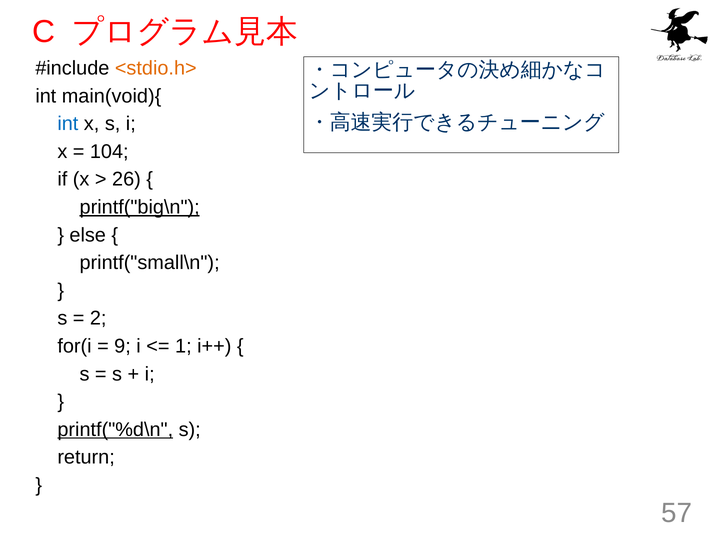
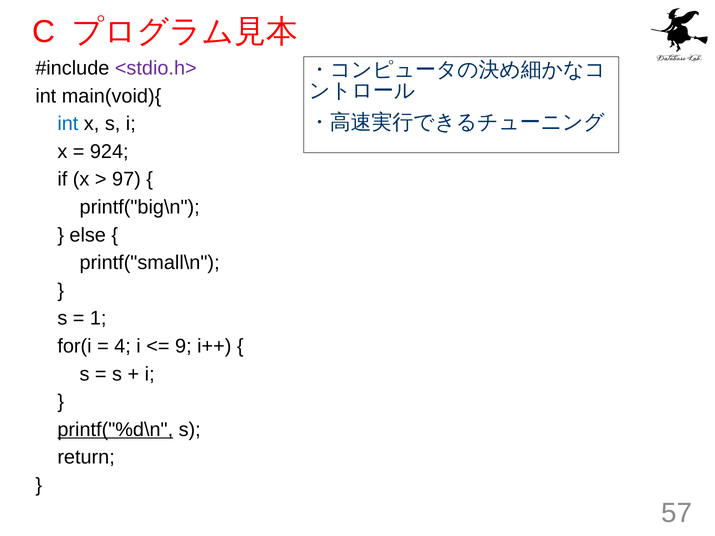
<stdio.h> colour: orange -> purple (156, 68)
104: 104 -> 924 (109, 152)
26: 26 -> 97 (126, 179)
printf("big\n underline: present -> none (140, 207)
2: 2 -> 1 (98, 319)
9: 9 -> 4 (123, 346)
1: 1 -> 9 (183, 346)
